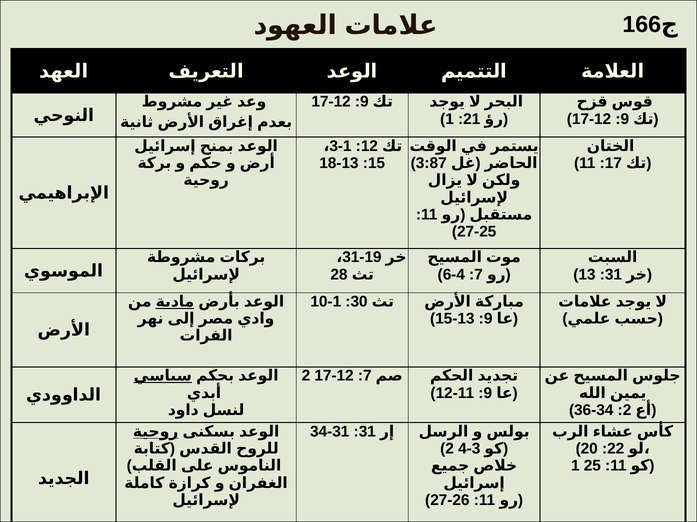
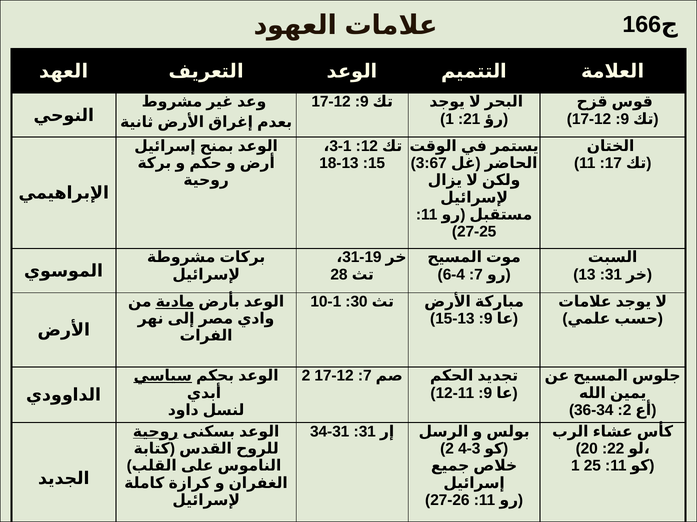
3:87: 3:87 -> 3:67 (431, 163)
